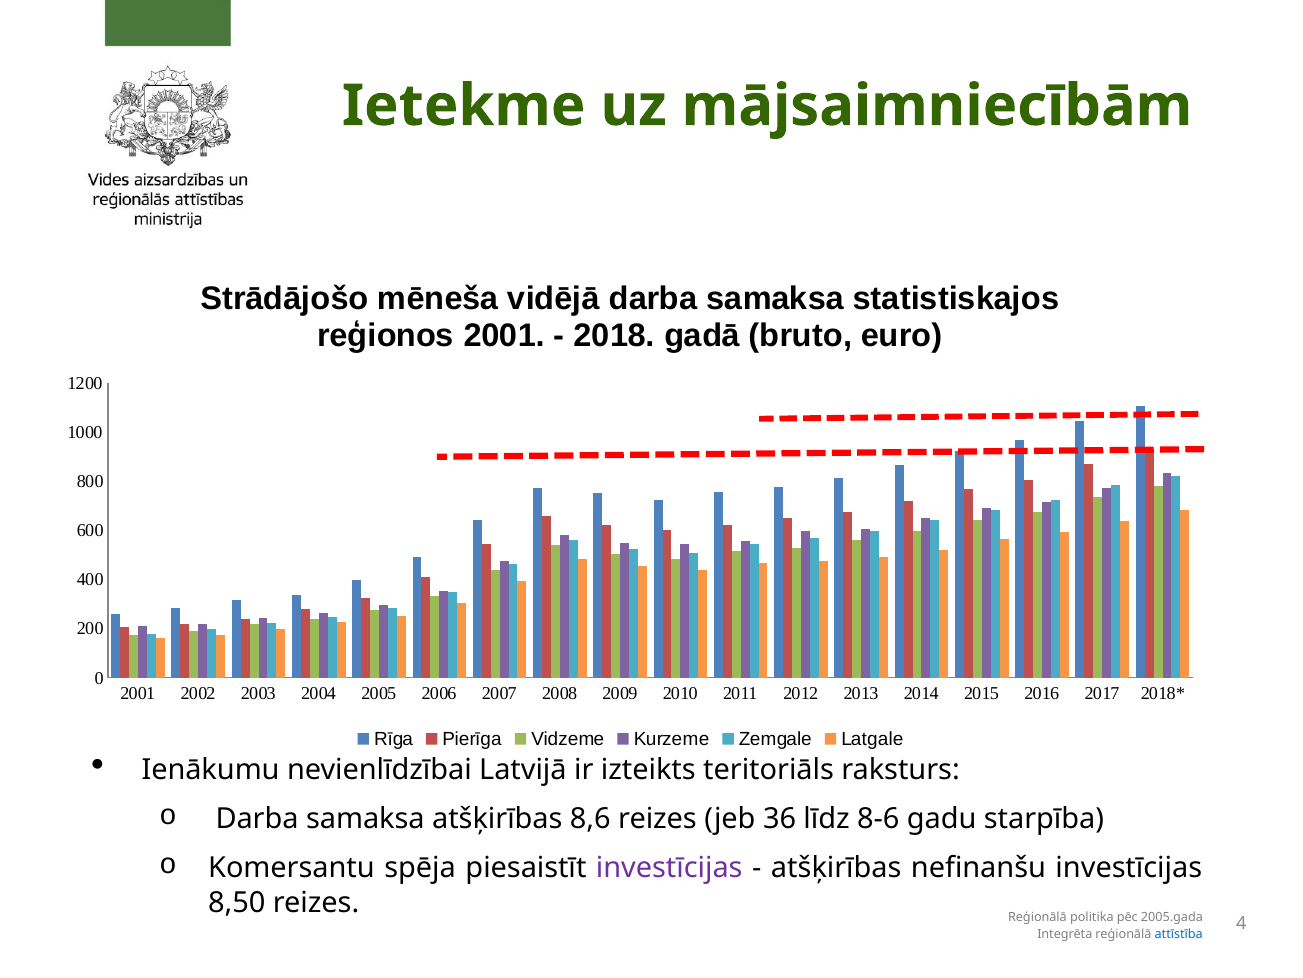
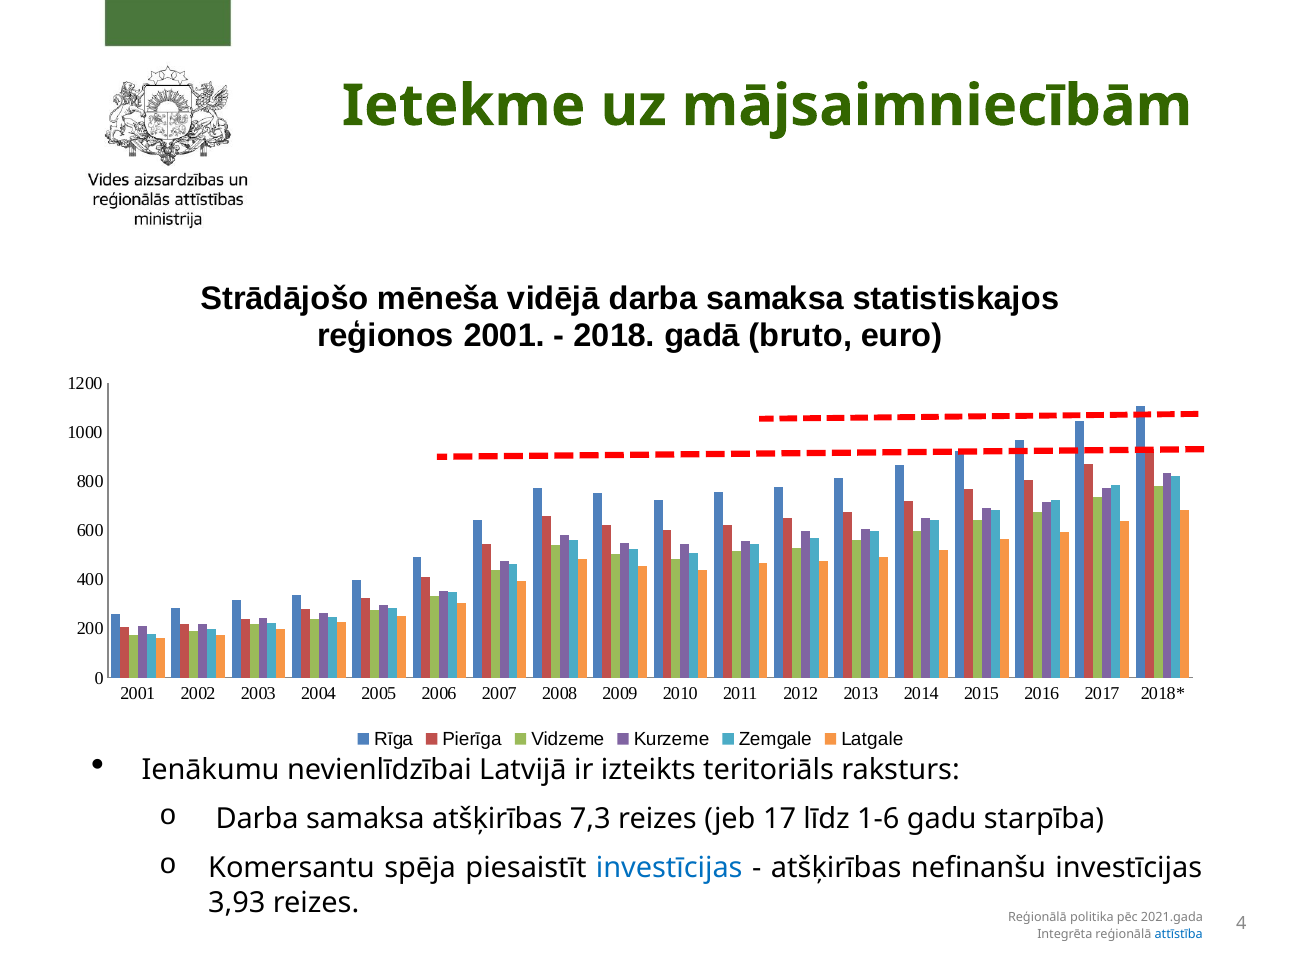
8,6: 8,6 -> 7,3 (590, 818)
36: 36 -> 17 (780, 818)
8-6: 8-6 -> 1-6 (878, 818)
investīcijas colour: purple -> blue (669, 868)
8,50: 8,50 -> 3,93 (237, 902)
2005.gada: 2005.gada -> 2021.gada (1172, 916)
